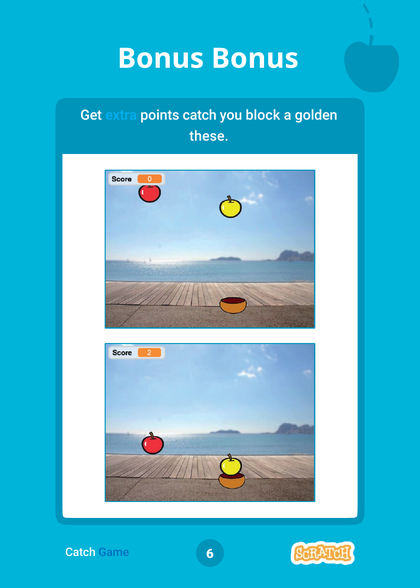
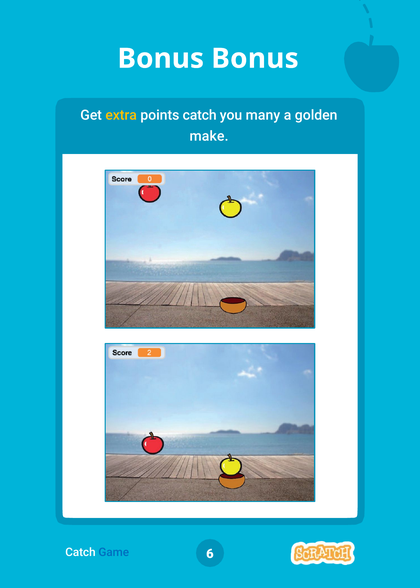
extra colour: light blue -> yellow (121, 115)
block: block -> many (263, 115)
these: these -> make (209, 136)
